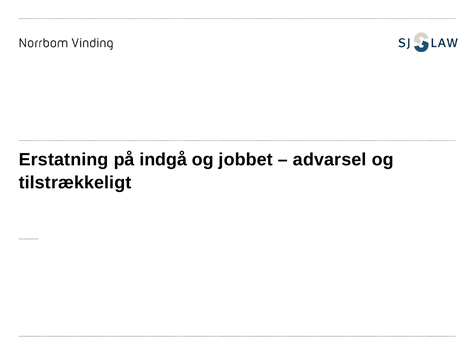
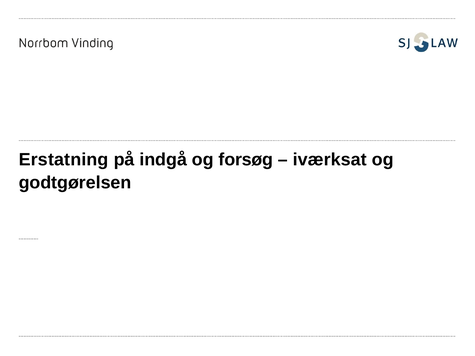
jobbet: jobbet -> forsøg (246, 160)
advarsel: advarsel -> iværksat (330, 160)
tilstrækkeligt: tilstrækkeligt -> godtgørelsen (75, 183)
